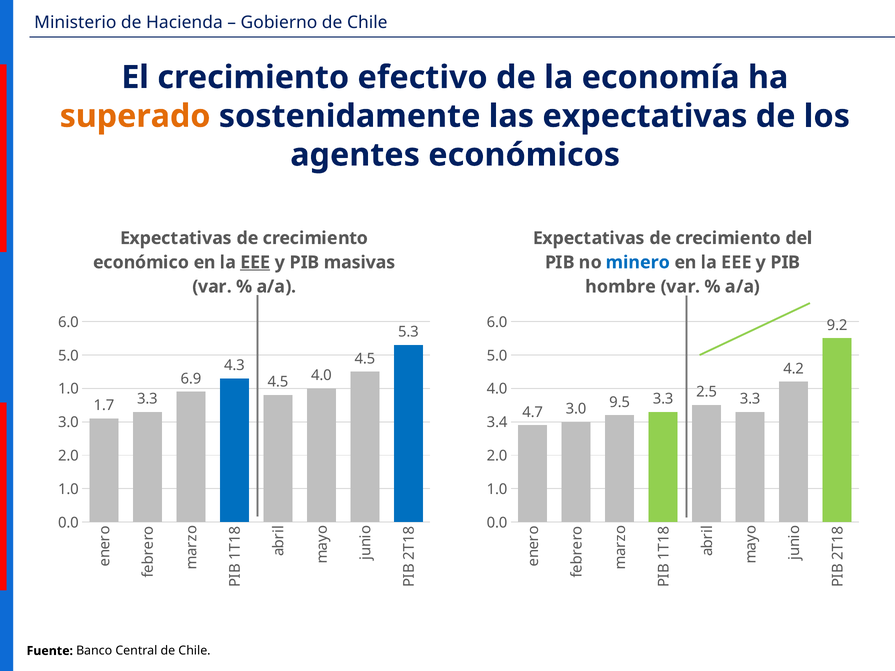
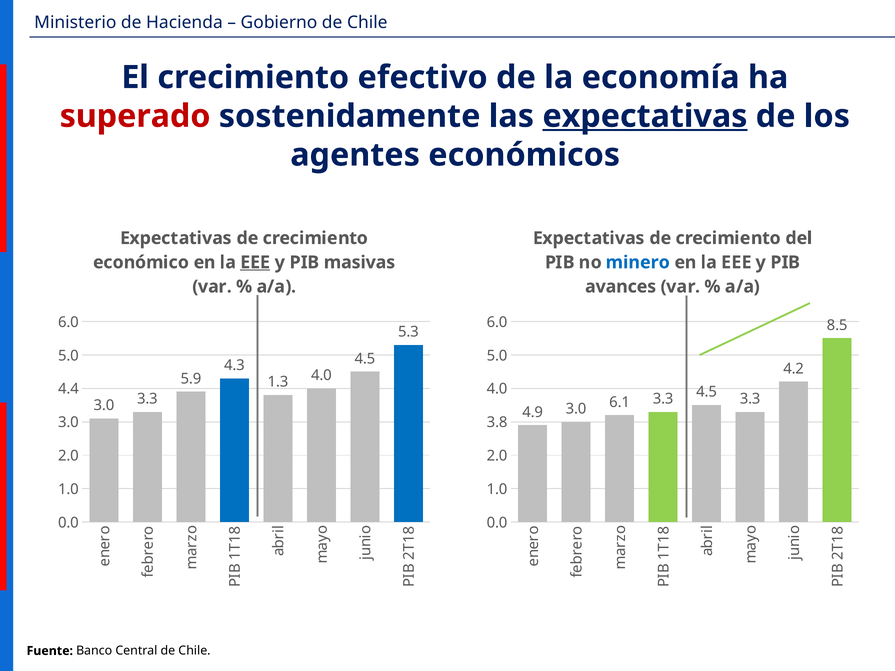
superado colour: orange -> red (135, 116)
expectativas underline: none -> present (645, 116)
hombre: hombre -> avances (621, 287)
9.2: 9.2 -> 8.5 (837, 325)
6.9: 6.9 -> 5.9 (191, 379)
4.5: 4.5 -> 1.3 (278, 382)
1.0: 1.0 -> 4.4 (68, 389)
1.7: 1.7 -> 3.0 (104, 406)
4.7: 4.7 -> 4.9 (533, 412)
9.5: 9.5 -> 6.1 (620, 402)
3.3 2.5: 2.5 -> 4.5 (707, 392)
3.4: 3.4 -> 3.8 (497, 423)
